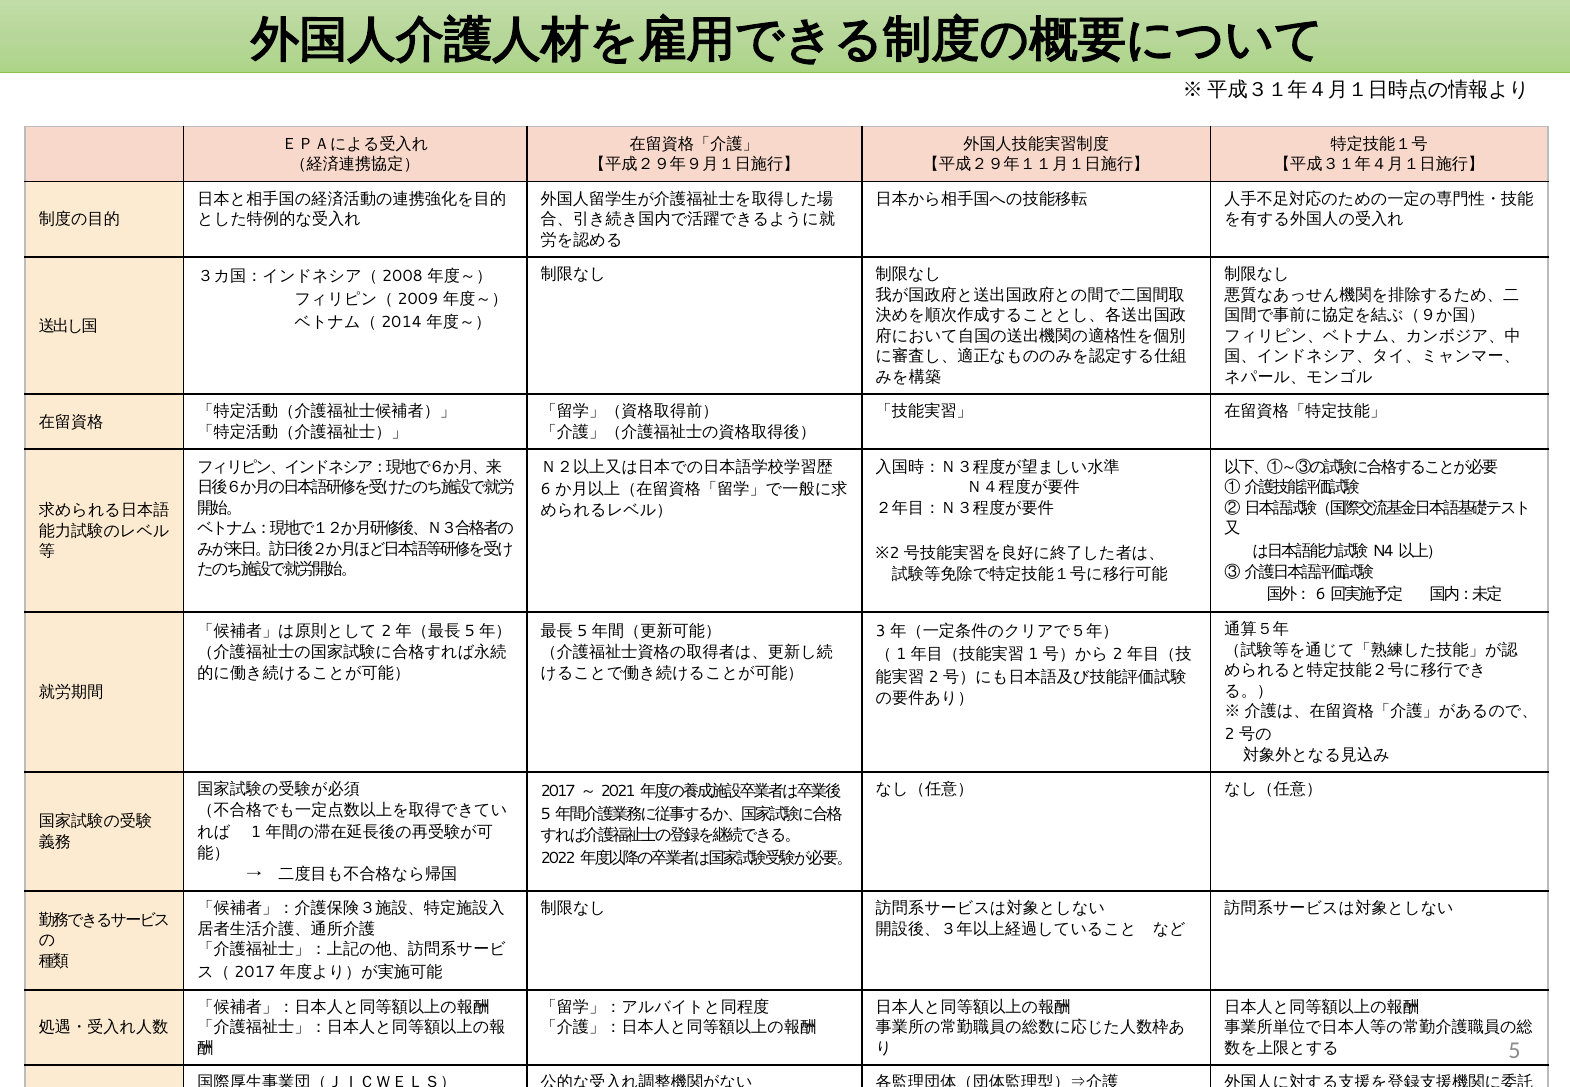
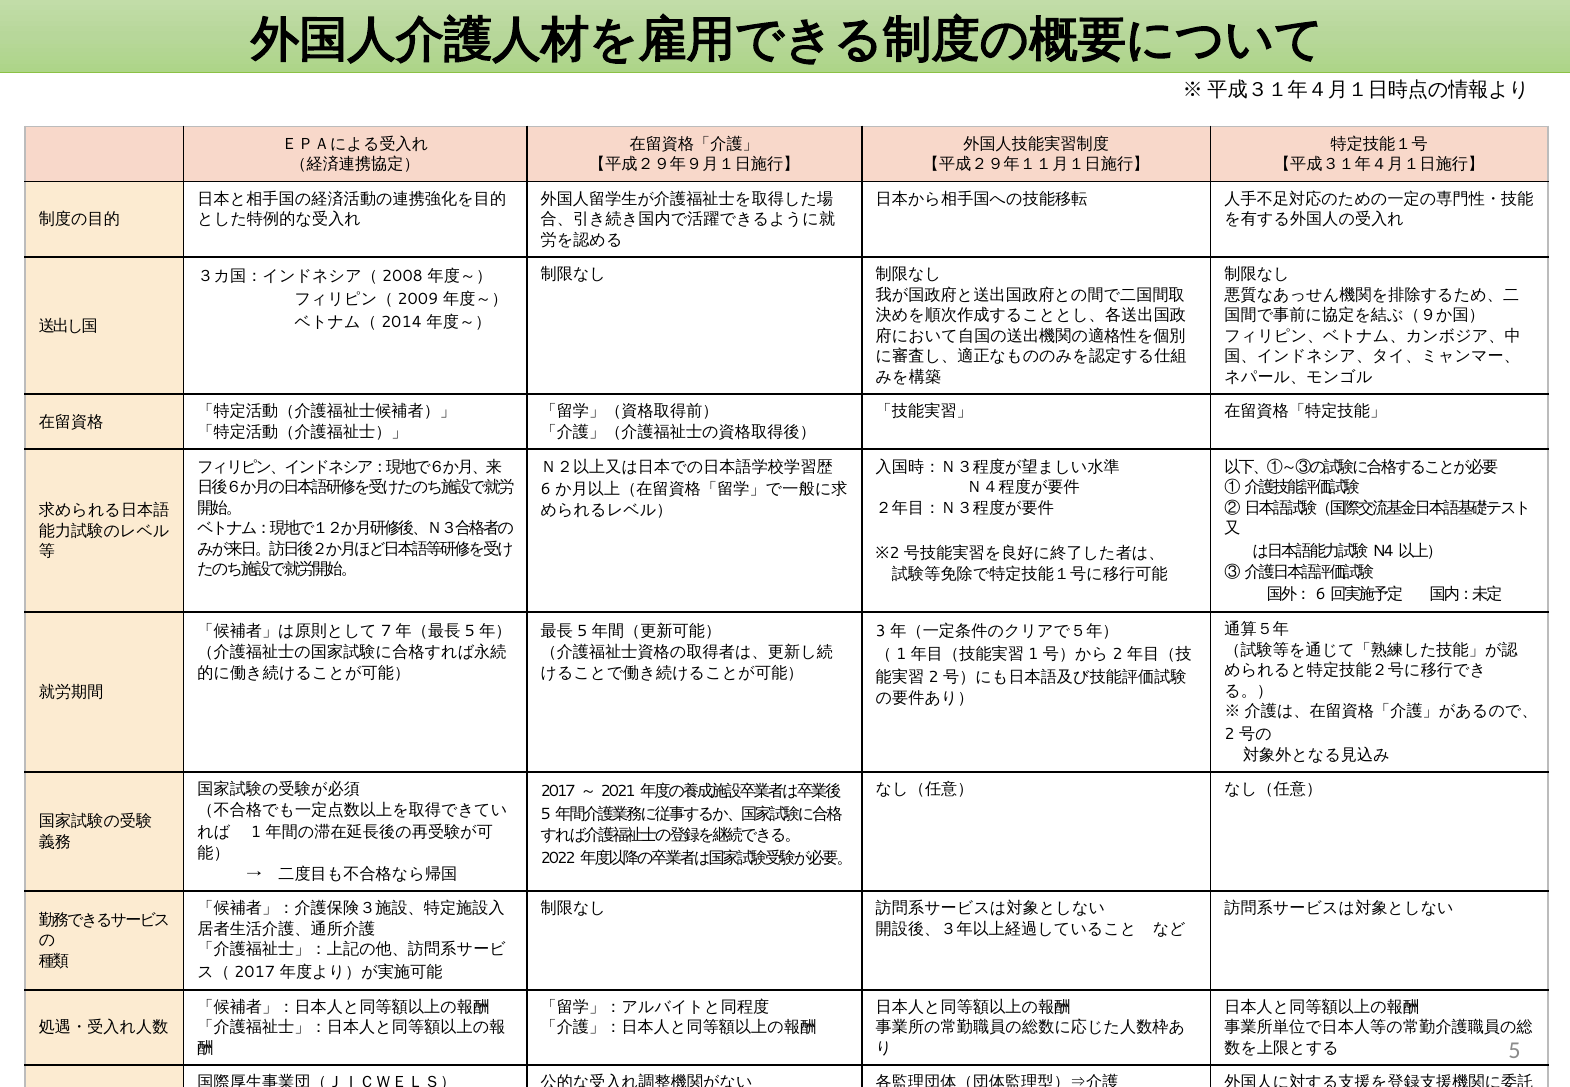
2: 2 -> 7 (386, 631)
